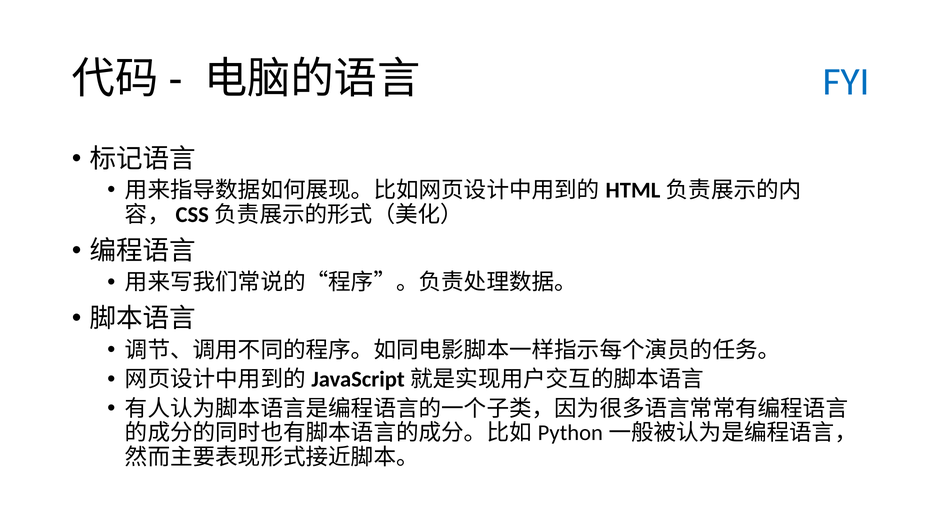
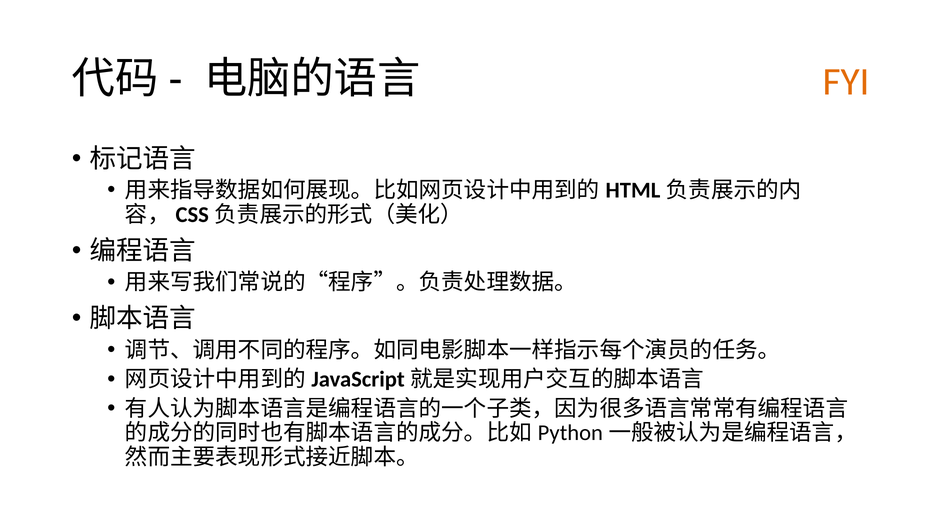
FYI colour: blue -> orange (846, 82)
